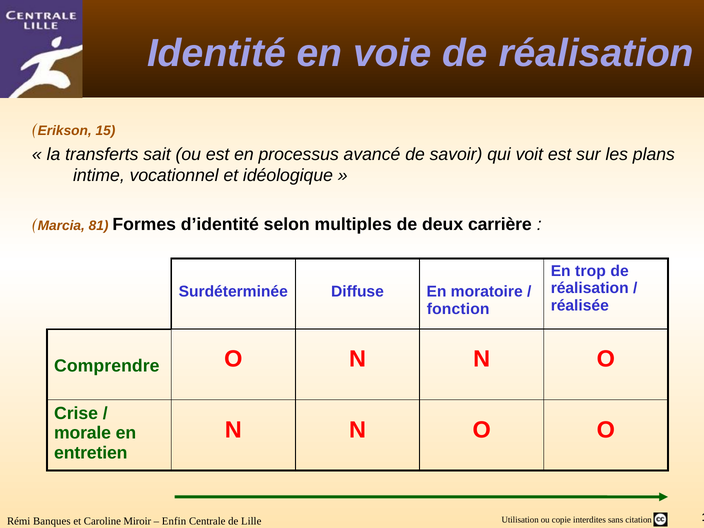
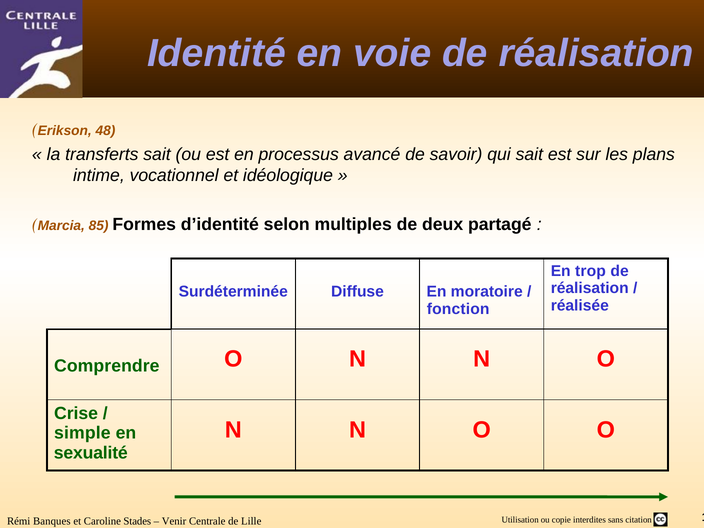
15: 15 -> 48 (105, 131)
qui voit: voit -> sait (529, 154)
81: 81 -> 85 (99, 226)
carrière: carrière -> partagé (500, 225)
morale: morale -> simple (82, 433)
entretien: entretien -> sexualité (91, 453)
Miroir: Miroir -> Stades (137, 521)
Enfin: Enfin -> Venir (174, 521)
